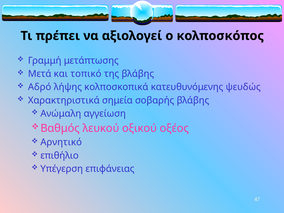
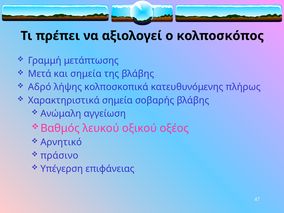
και τοπικό: τοπικό -> σημεία (86, 74)
ψευδώς: ψευδώς -> πλήρως (243, 87)
επιθήλιο: επιθήλιο -> πράσινο (59, 156)
